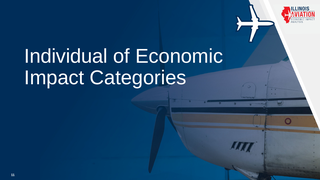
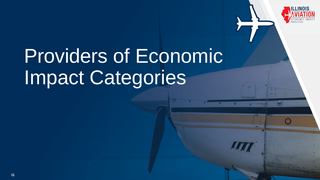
Individual: Individual -> Providers (66, 56)
